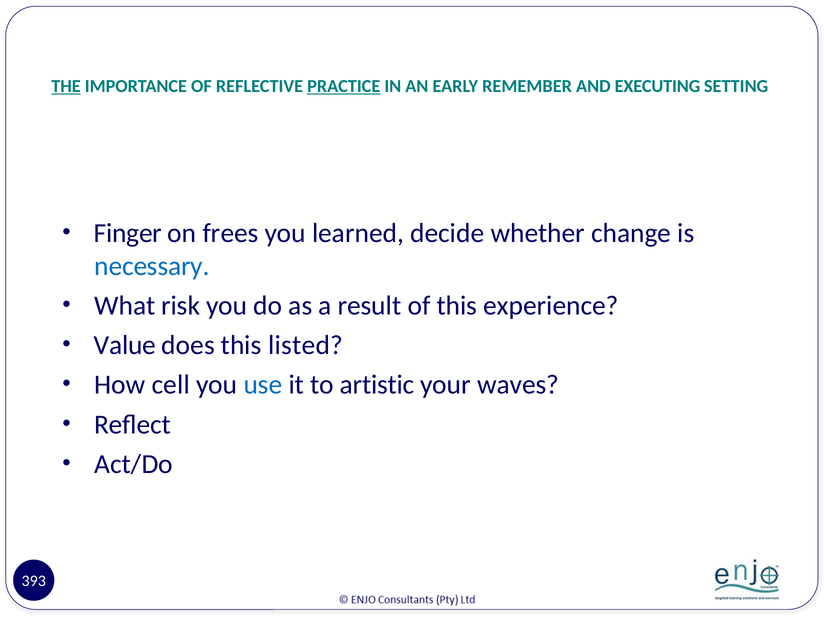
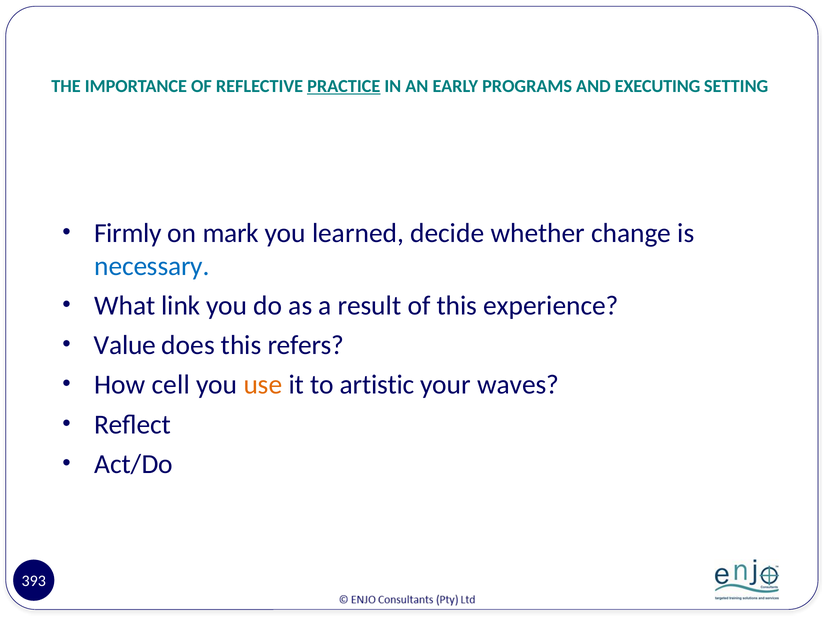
THE underline: present -> none (66, 86)
REMEMBER: REMEMBER -> PROGRAMS (527, 86)
Finger: Finger -> Firmly (128, 233)
frees: frees -> mark (231, 233)
risk: risk -> link (181, 306)
listed: listed -> refers (306, 345)
use colour: blue -> orange (263, 385)
